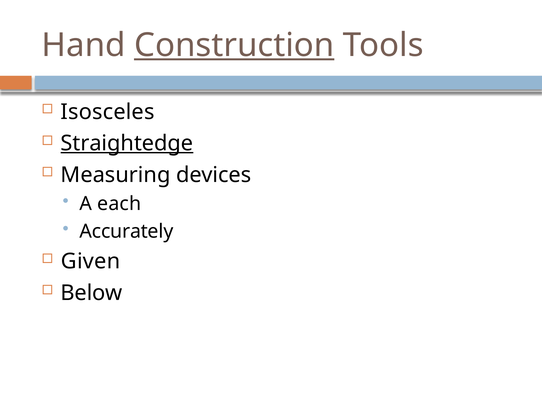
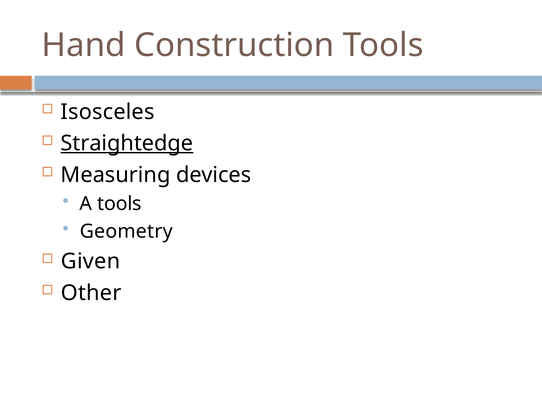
Construction underline: present -> none (234, 45)
A each: each -> tools (119, 204)
Accurately: Accurately -> Geometry (126, 232)
Below: Below -> Other (91, 293)
